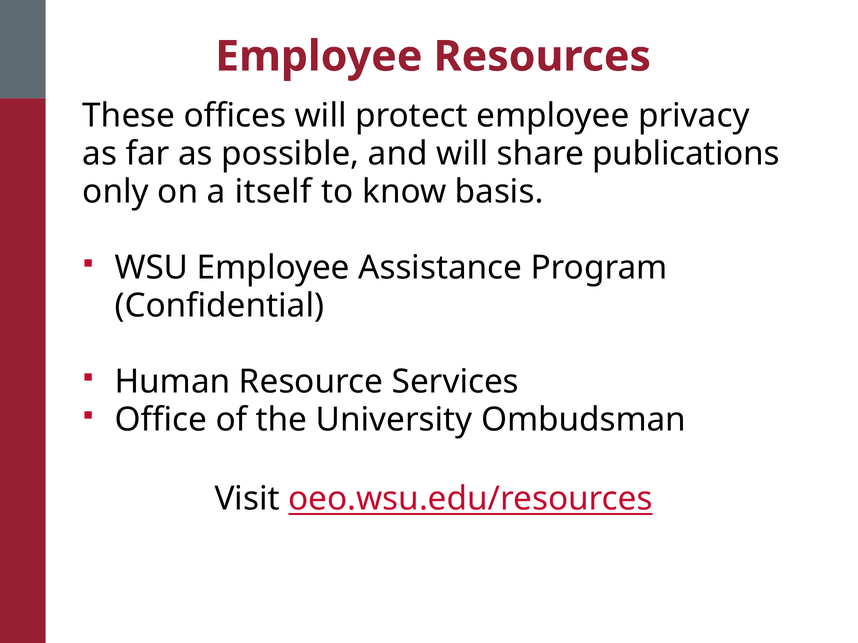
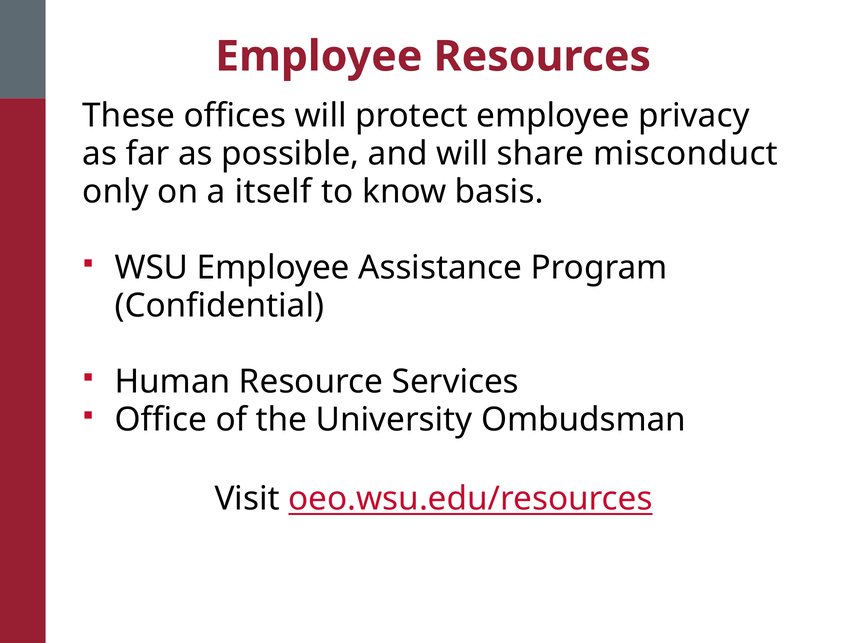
publications: publications -> misconduct (686, 154)
